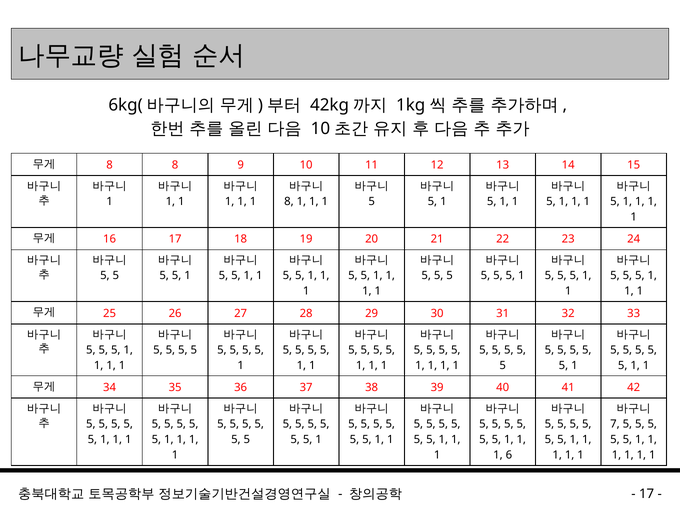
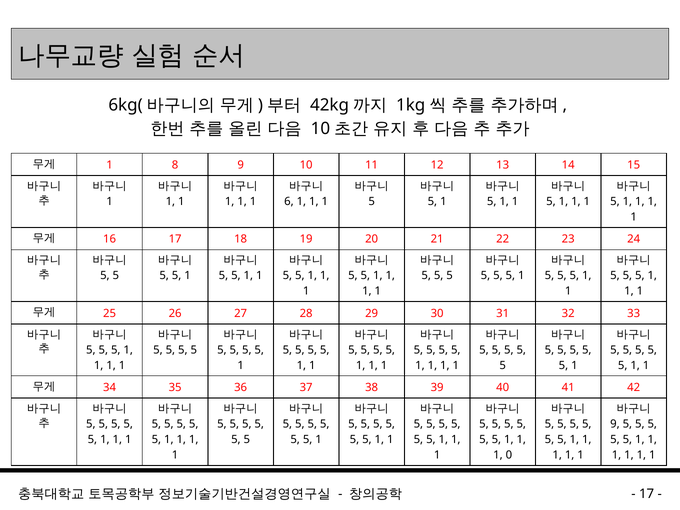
8: 8 -> 1 (110, 165)
8: 8 -> 6 (289, 202)
7: 7 -> 9 (615, 424)
6: 6 -> 0 (509, 455)
